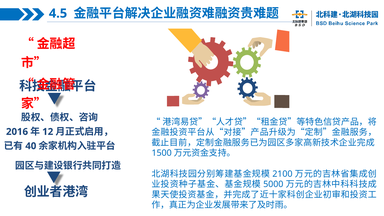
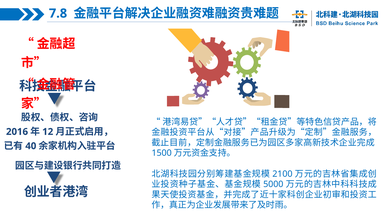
4.5: 4.5 -> 7.8 (58, 13)
